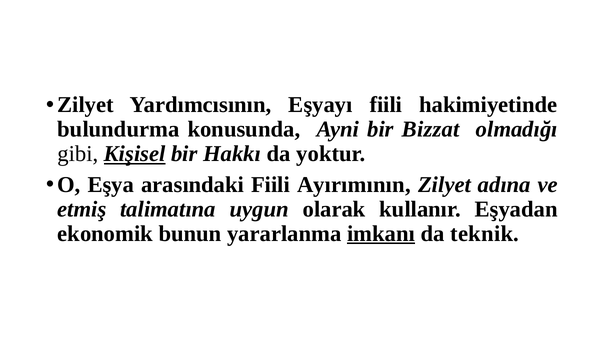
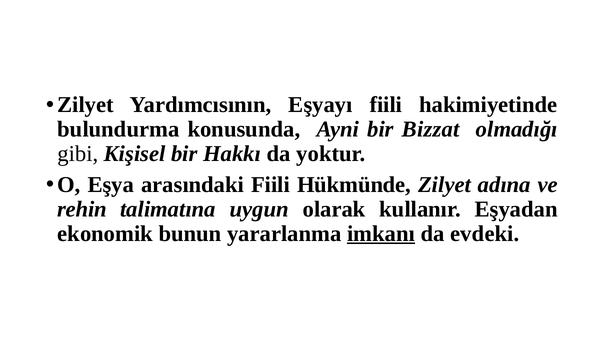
Kişisel underline: present -> none (135, 154)
Ayırımının: Ayırımının -> Hükmünde (354, 184)
etmiş: etmiş -> rehin (82, 209)
teknik: teknik -> evdeki (485, 233)
